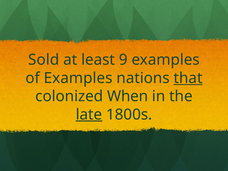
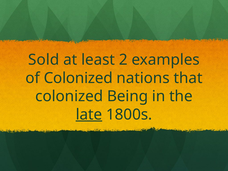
9: 9 -> 2 (123, 60)
of Examples: Examples -> Colonized (78, 78)
that underline: present -> none (188, 78)
When: When -> Being (128, 96)
